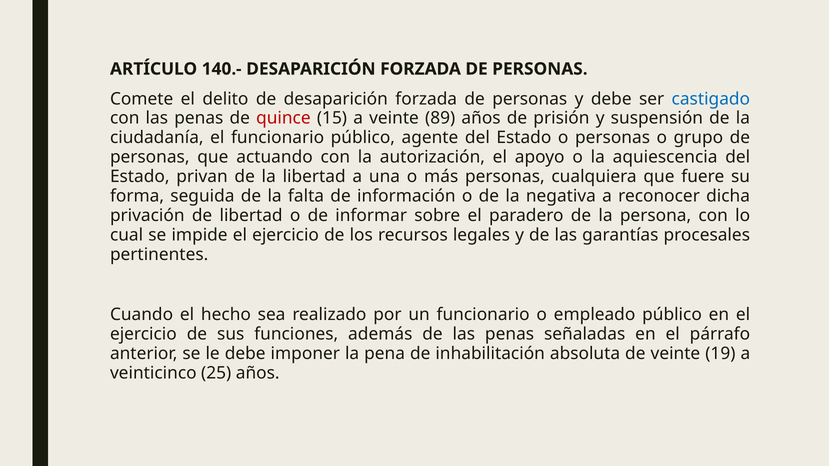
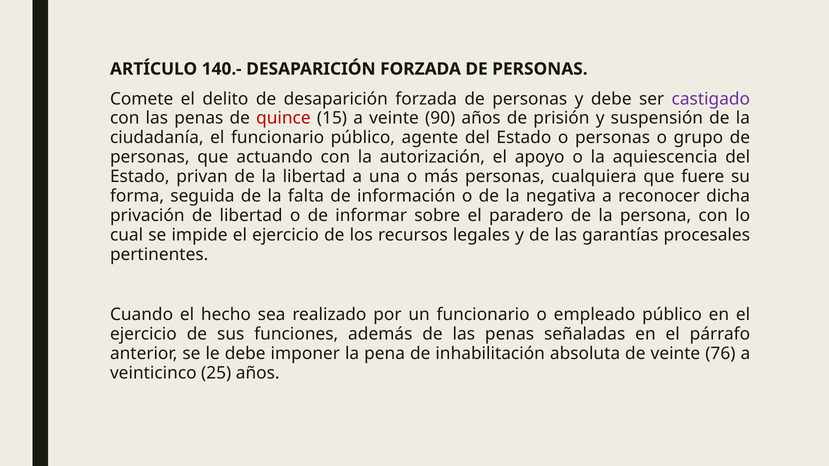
castigado colour: blue -> purple (711, 99)
89: 89 -> 90 (440, 118)
19: 19 -> 76 (720, 354)
